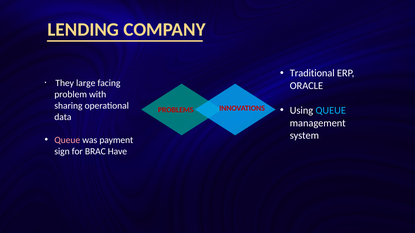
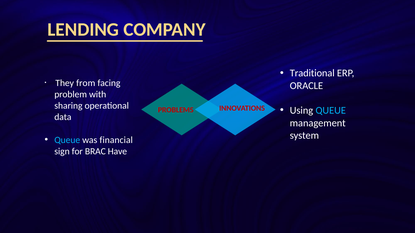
large: large -> from (86, 83)
Queue colour: pink -> light blue (67, 140)
payment: payment -> financial (116, 140)
